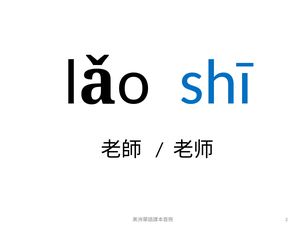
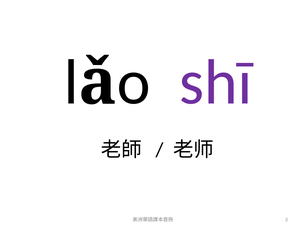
shī colour: blue -> purple (216, 82)
